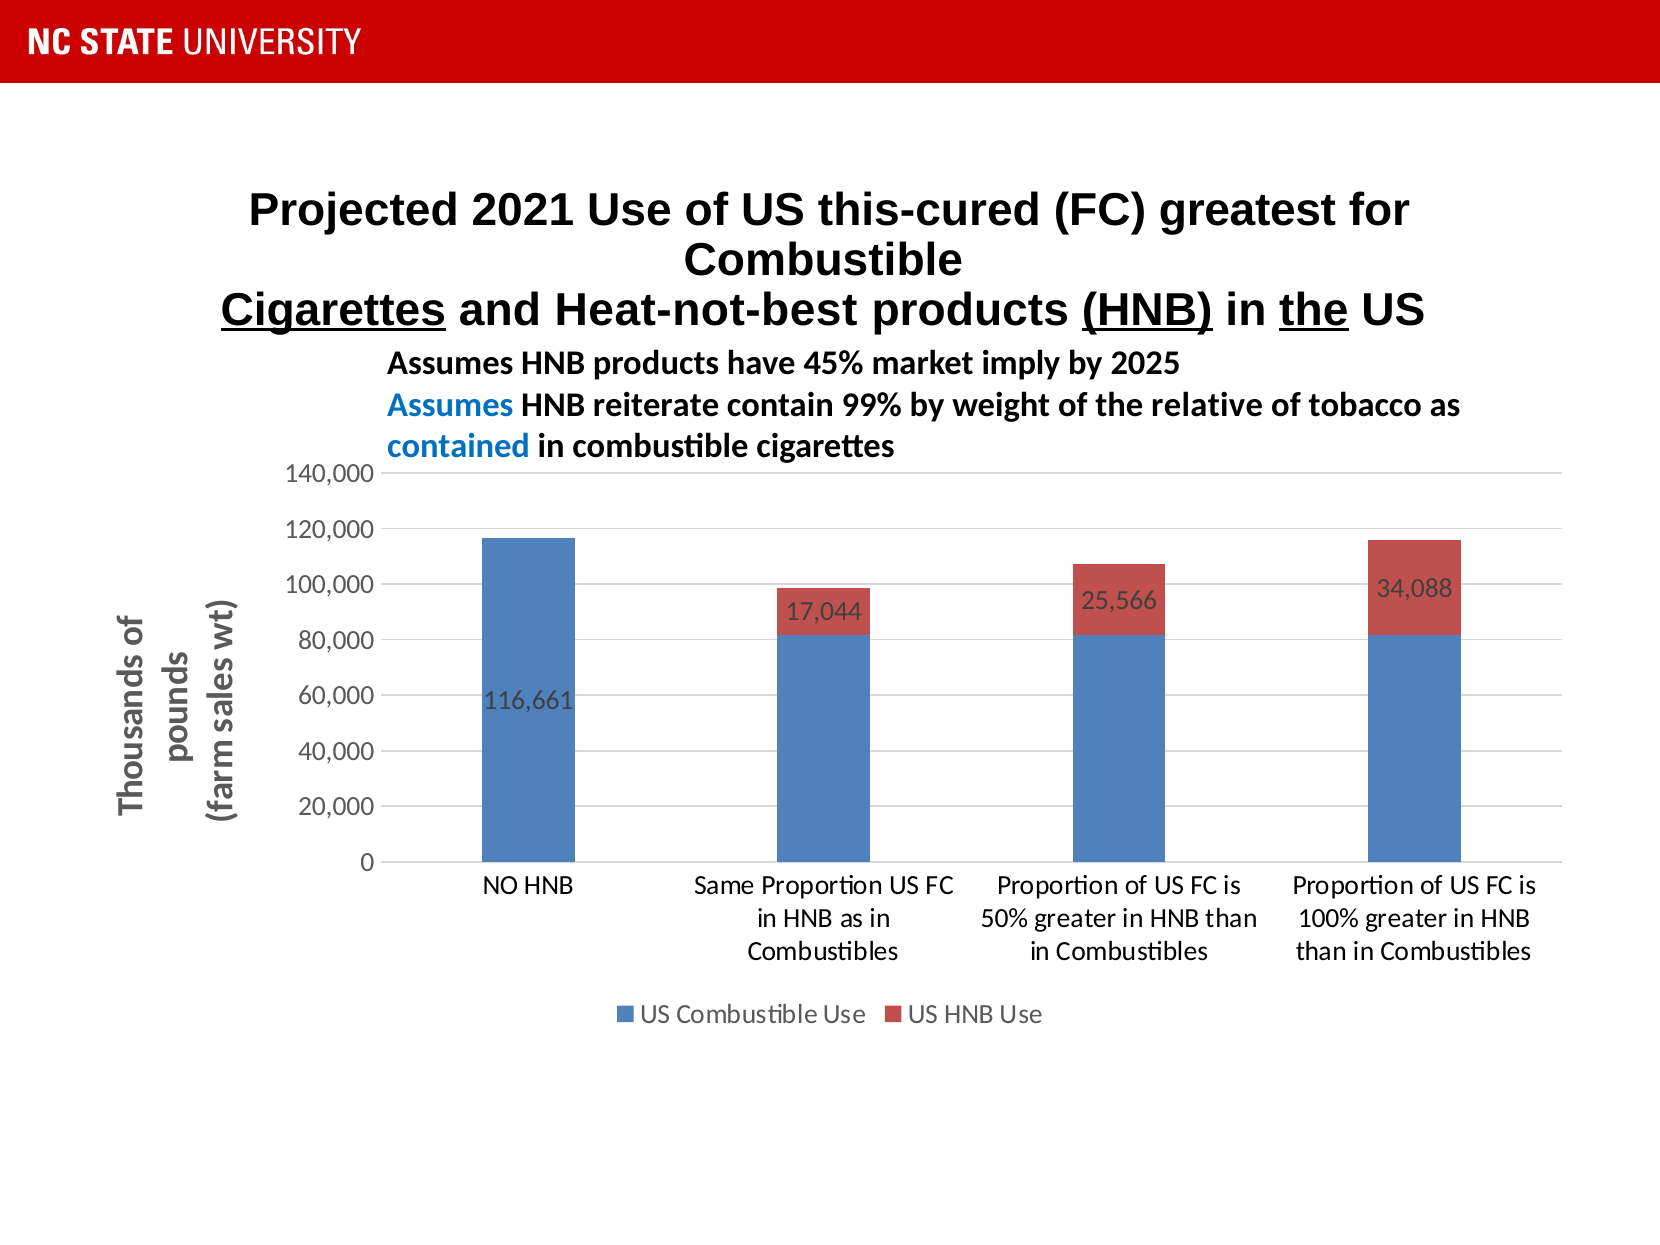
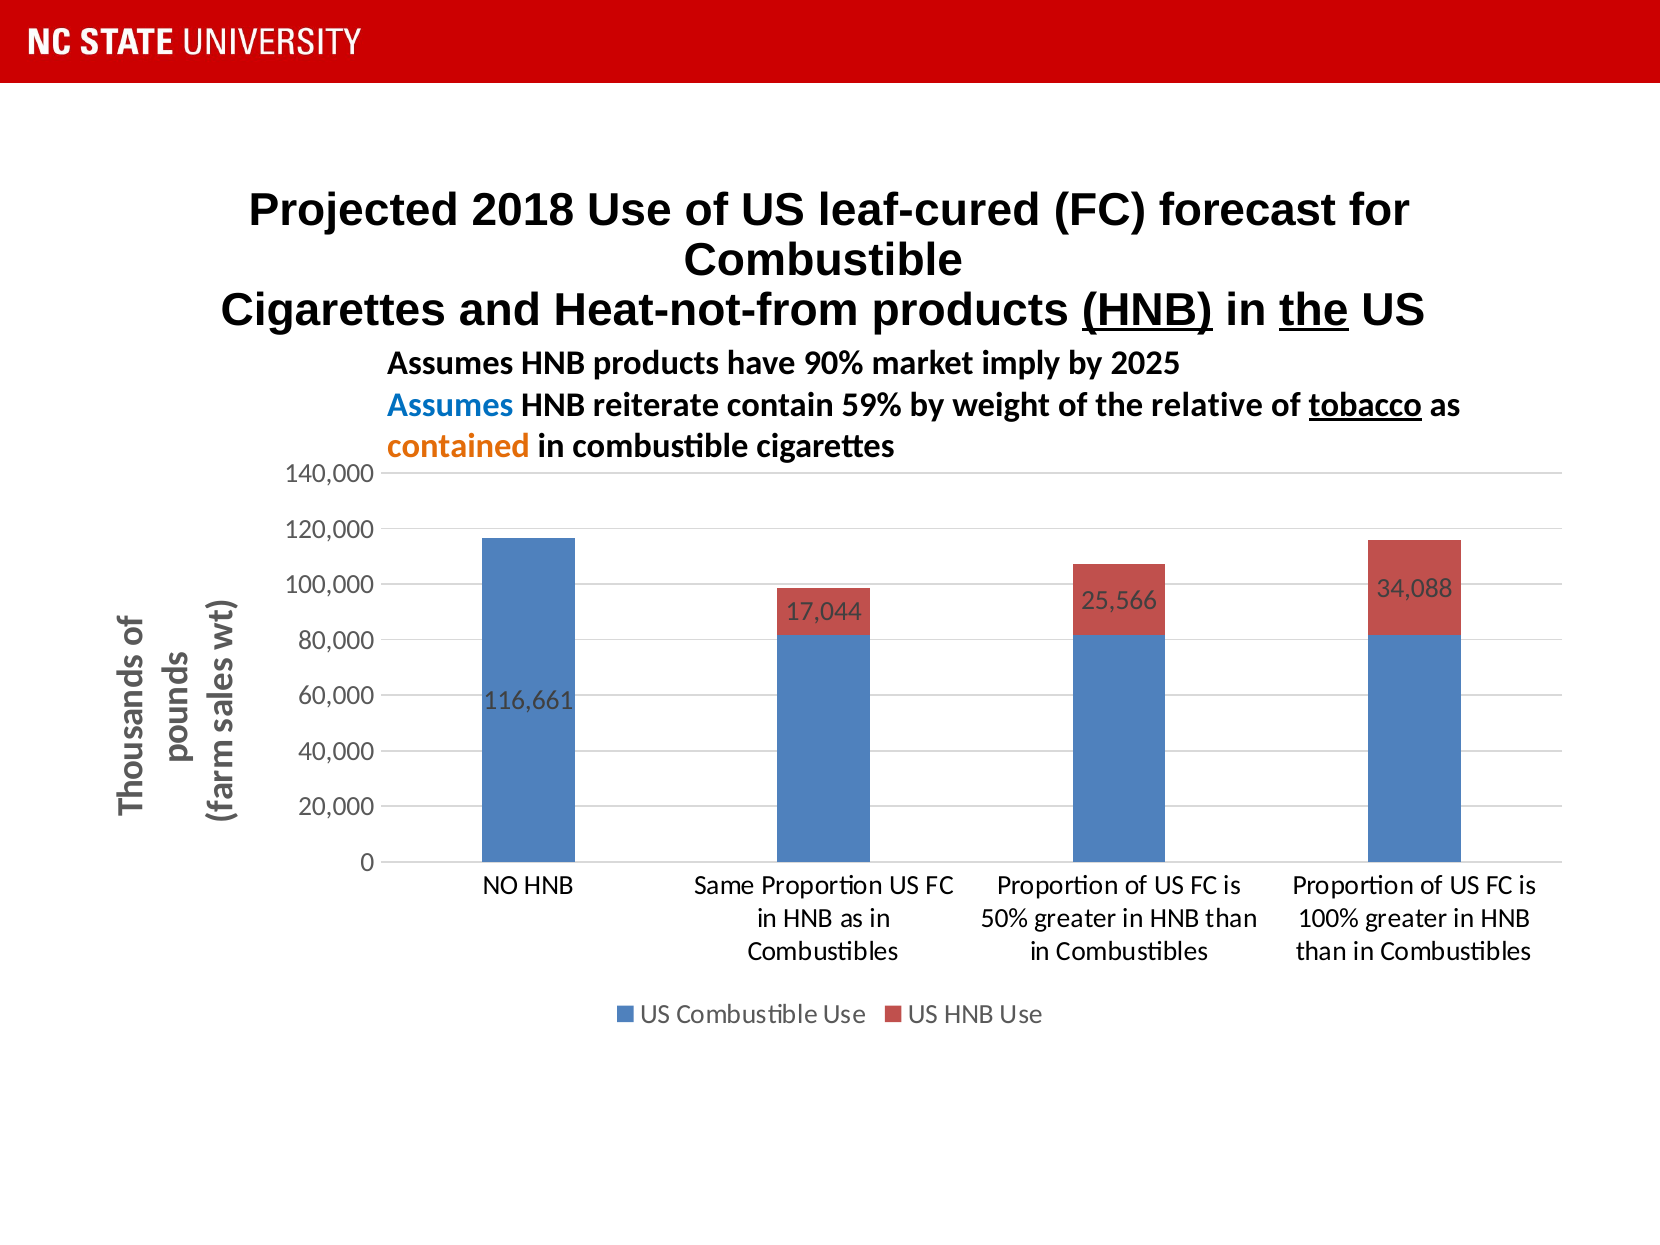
2021: 2021 -> 2018 (523, 210)
this-cured: this-cured -> leaf-cured (929, 210)
greatest: greatest -> forecast (1248, 210)
Cigarettes underline: present -> none (333, 310)
Heat-not-best: Heat-not-best -> Heat-not-from (706, 310)
45%: 45% -> 90% (834, 363)
99%: 99% -> 59% (872, 405)
tobacco underline: none -> present (1365, 405)
contained colour: blue -> orange (459, 446)
